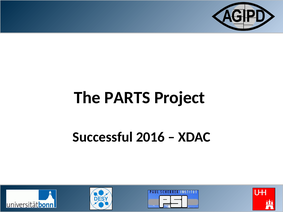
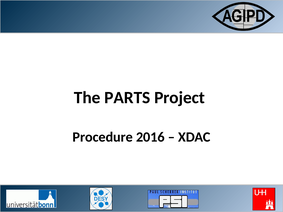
Successful: Successful -> Procedure (103, 137)
